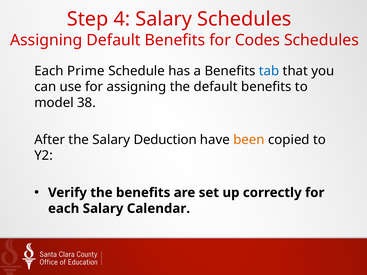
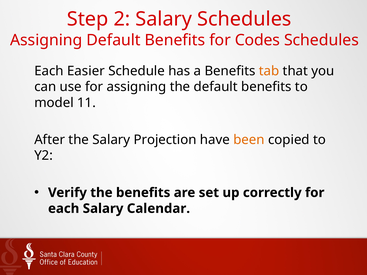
4: 4 -> 2 (122, 19)
Prime: Prime -> Easier (86, 71)
tab colour: blue -> orange (269, 71)
38: 38 -> 11 (87, 103)
Deduction: Deduction -> Projection (165, 140)
